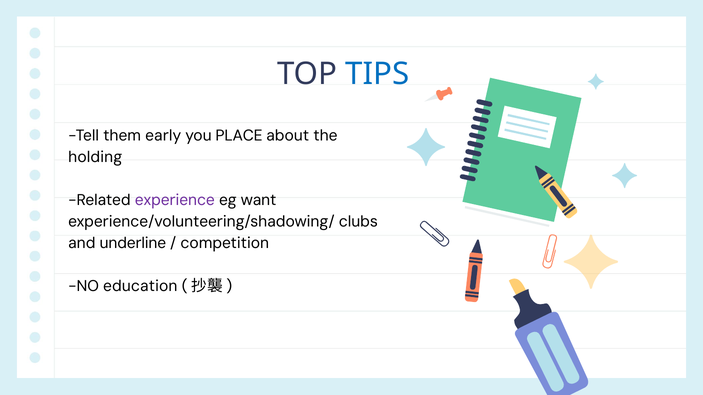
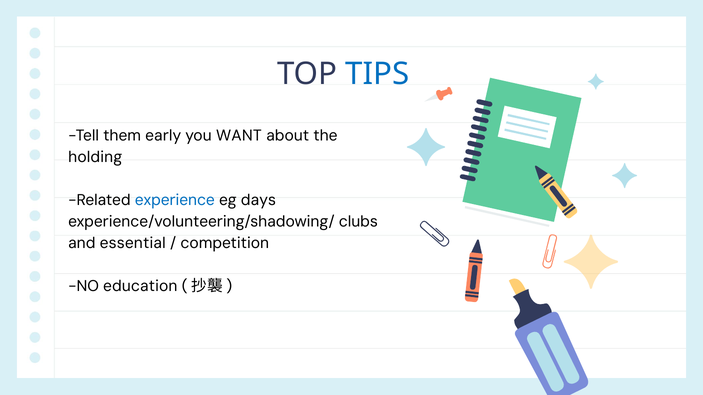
PLACE: PLACE -> WANT (239, 136)
experience colour: purple -> blue (175, 200)
want: want -> days (258, 200)
underline: underline -> essential (133, 244)
